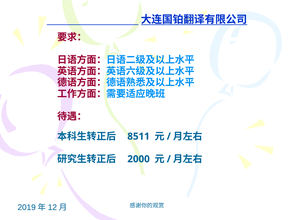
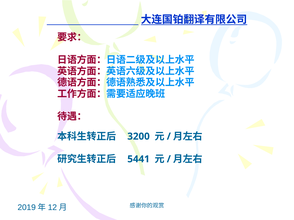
8511: 8511 -> 3200 (139, 137)
2000: 2000 -> 5441 (139, 159)
